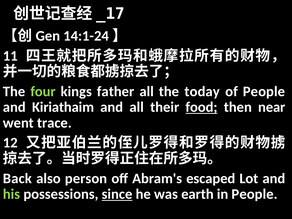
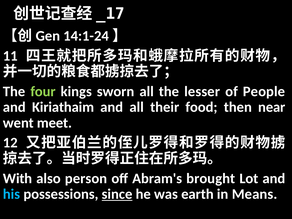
father: father -> sworn (116, 91)
today: today -> lesser (202, 91)
food underline: present -> none (202, 107)
trace: trace -> meet (54, 123)
Back: Back -> With (18, 178)
escaped: escaped -> brought (211, 178)
his colour: light green -> light blue (12, 194)
in People: People -> Means (255, 194)
